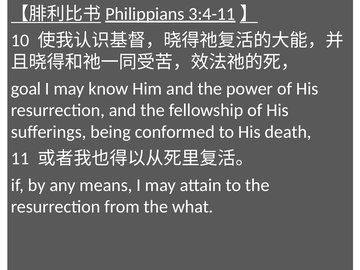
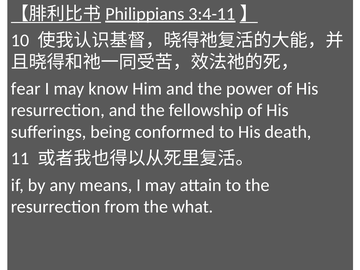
goal: goal -> fear (26, 89)
